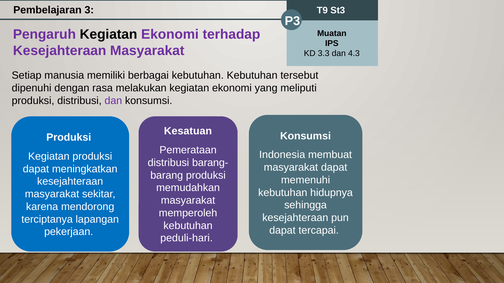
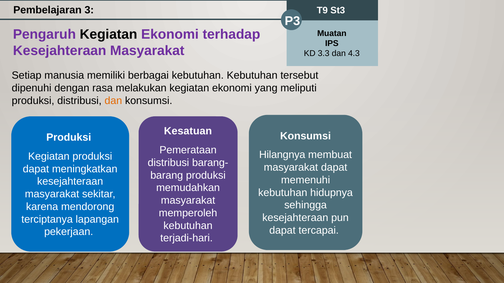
dan colour: purple -> orange (113, 101)
Indonesia: Indonesia -> Hilangnya (282, 155)
peduli-hari: peduli-hari -> terjadi-hari (187, 239)
